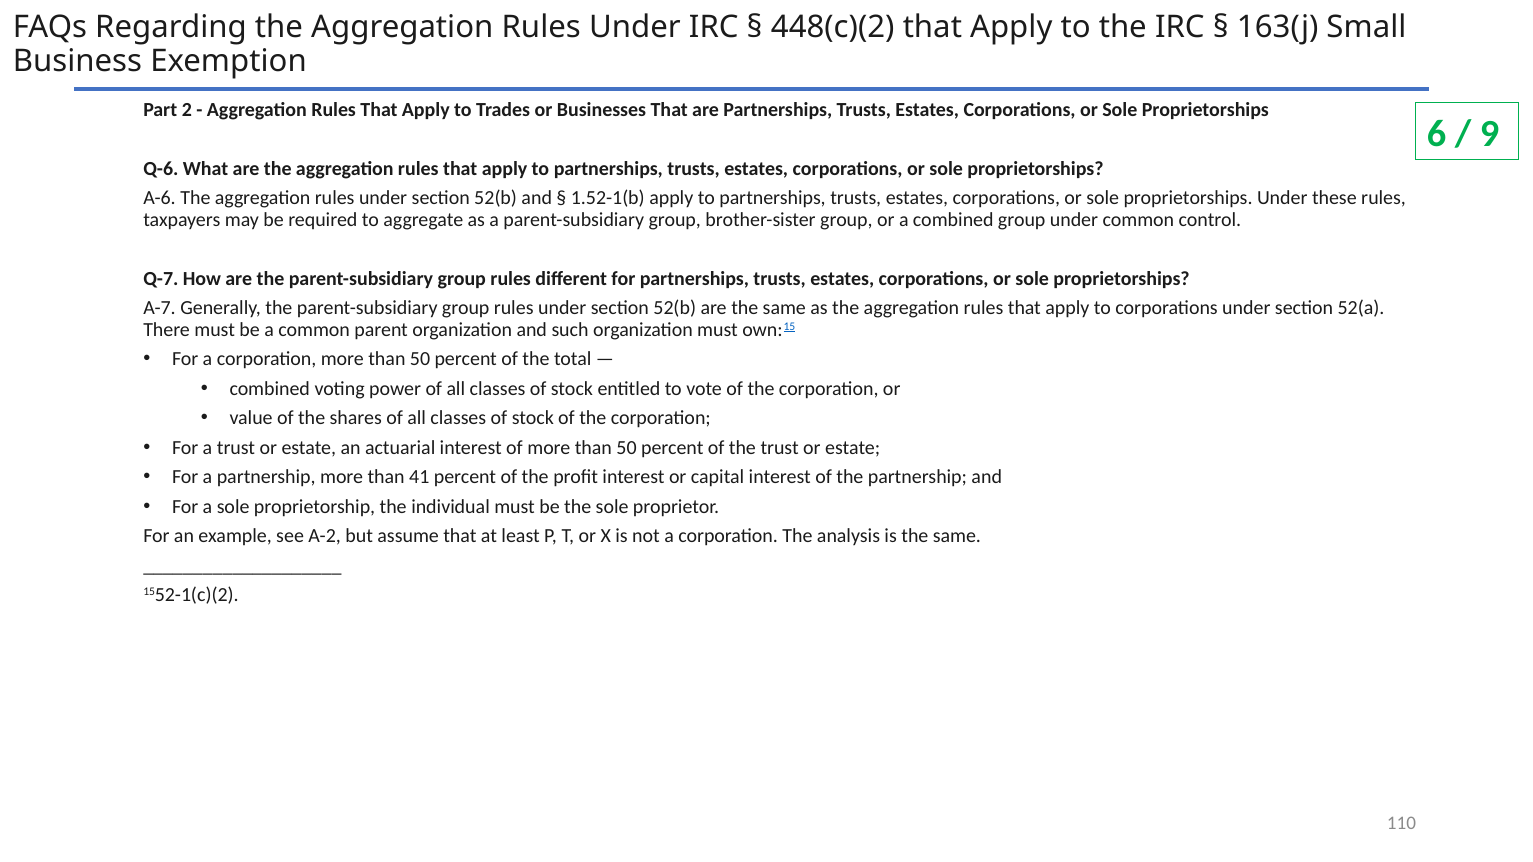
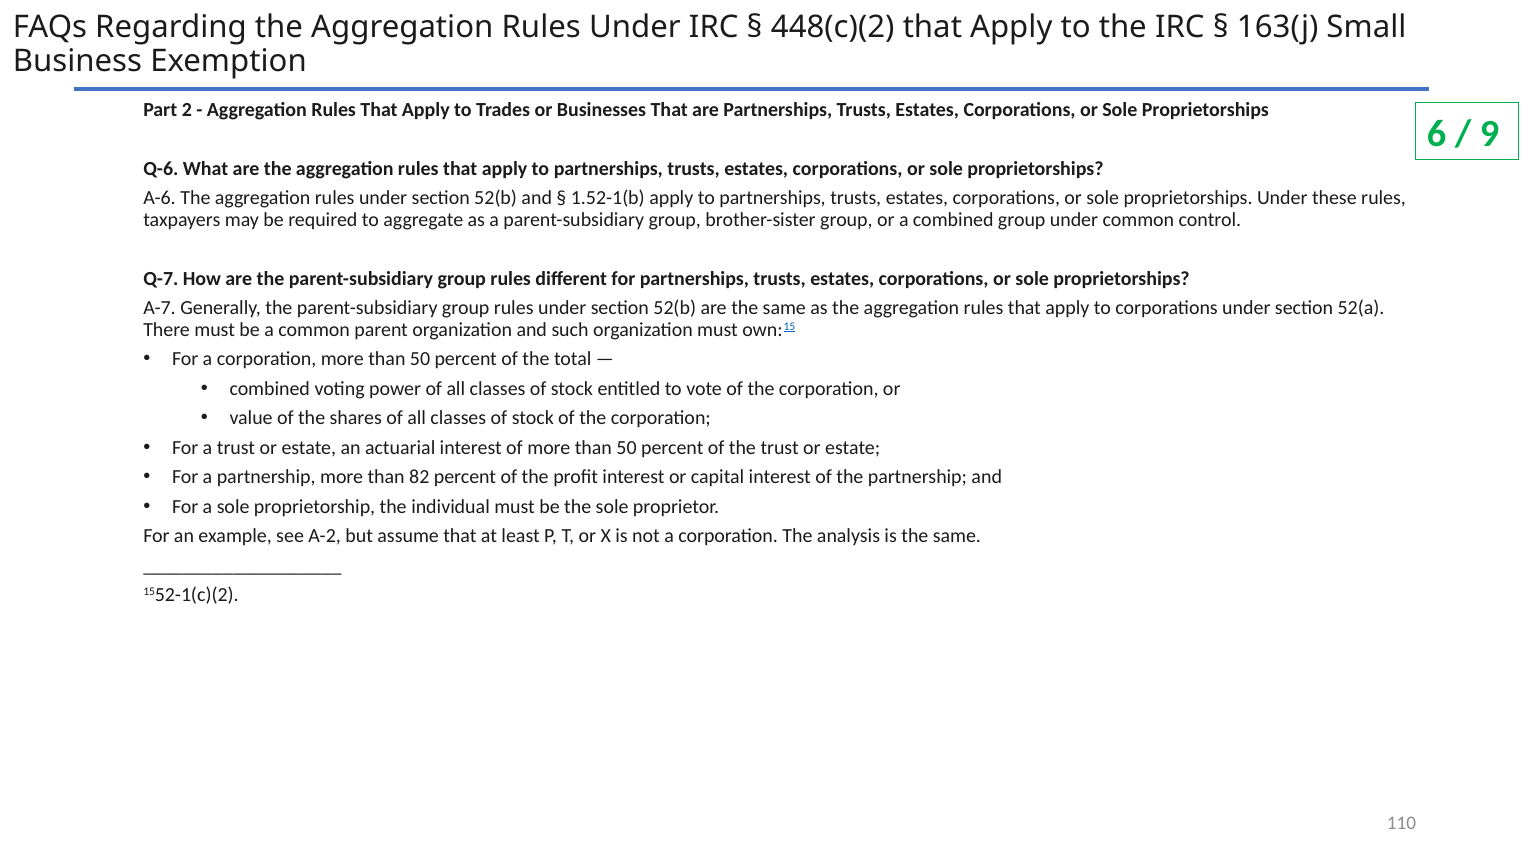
41: 41 -> 82 (419, 477)
